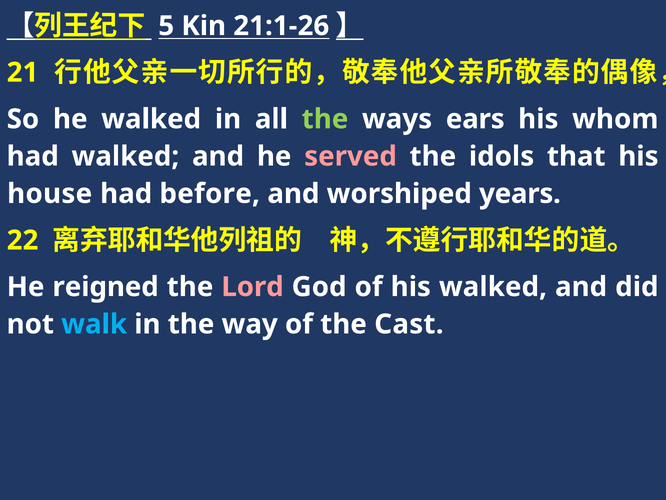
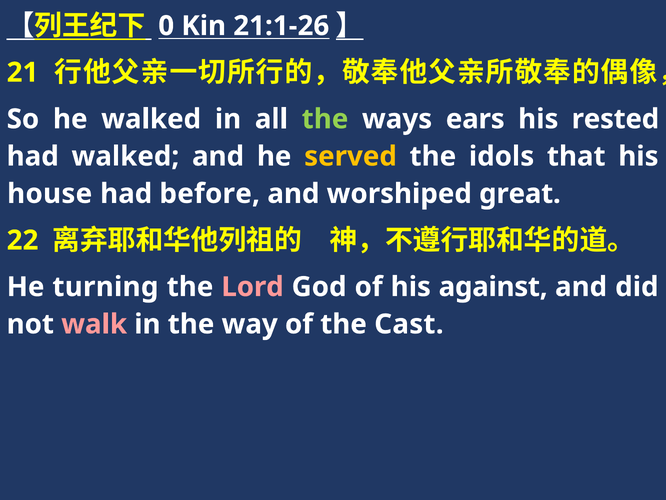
5: 5 -> 0 (166, 26)
whom: whom -> rested (615, 119)
served colour: pink -> yellow (351, 156)
years: years -> great (520, 194)
reigned: reigned -> turning (105, 287)
his walked: walked -> against (493, 287)
walk colour: light blue -> pink (94, 324)
